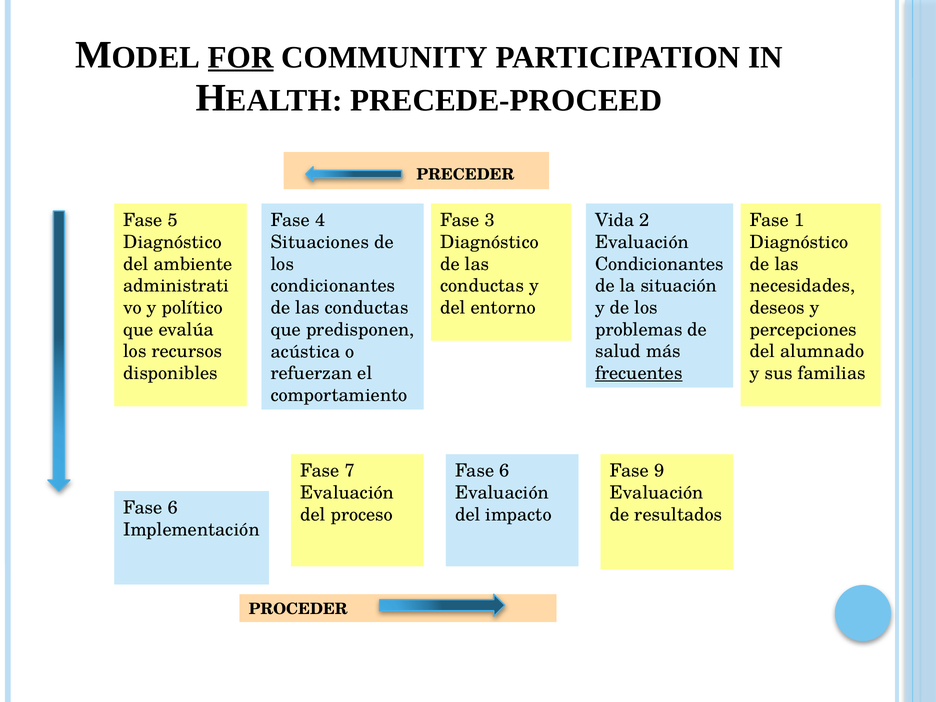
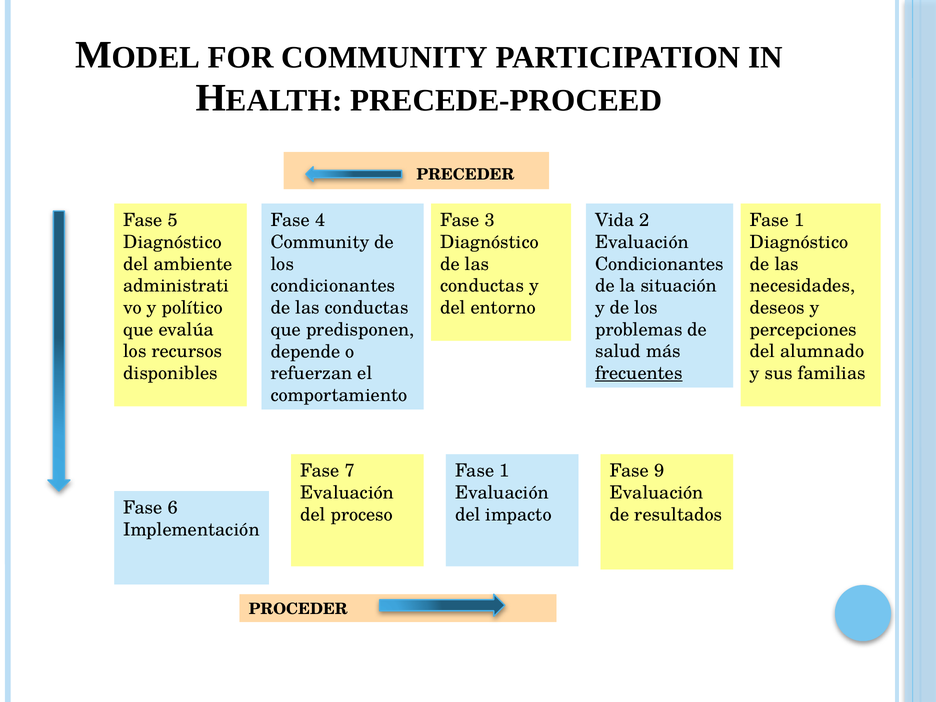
FOR underline: present -> none (241, 57)
Situaciones: Situaciones -> Community (320, 242)
acústica: acústica -> depende (306, 352)
6: 6 -> 1 (504, 471)
